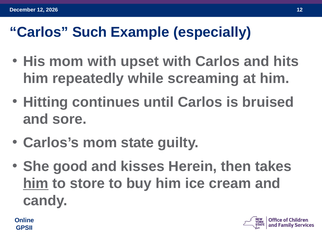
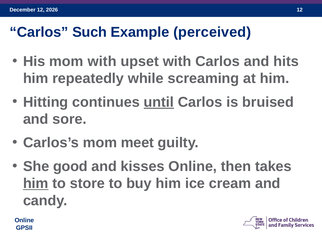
especially: especially -> perceived (212, 32)
until underline: none -> present (159, 102)
state: state -> meet (137, 143)
kisses Herein: Herein -> Online (193, 167)
